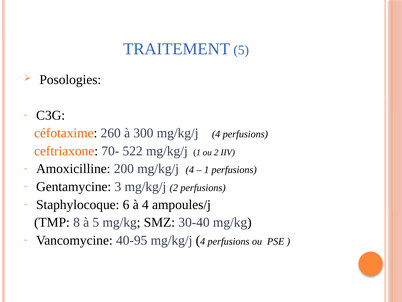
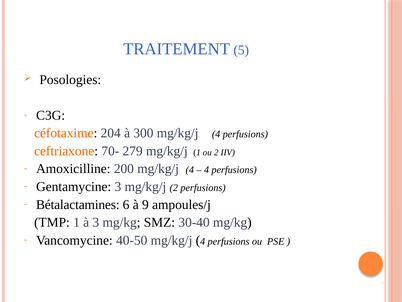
260: 260 -> 204 (111, 133)
522: 522 -> 279 (133, 151)
1: 1 -> 4 (207, 170)
Staphylocoque: Staphylocoque -> Bétalactamines (78, 204)
à 4: 4 -> 9 (145, 204)
TMP 8: 8 -> 1 (77, 222)
à 5: 5 -> 3 (96, 222)
40-95: 40-95 -> 40-50 (132, 240)
